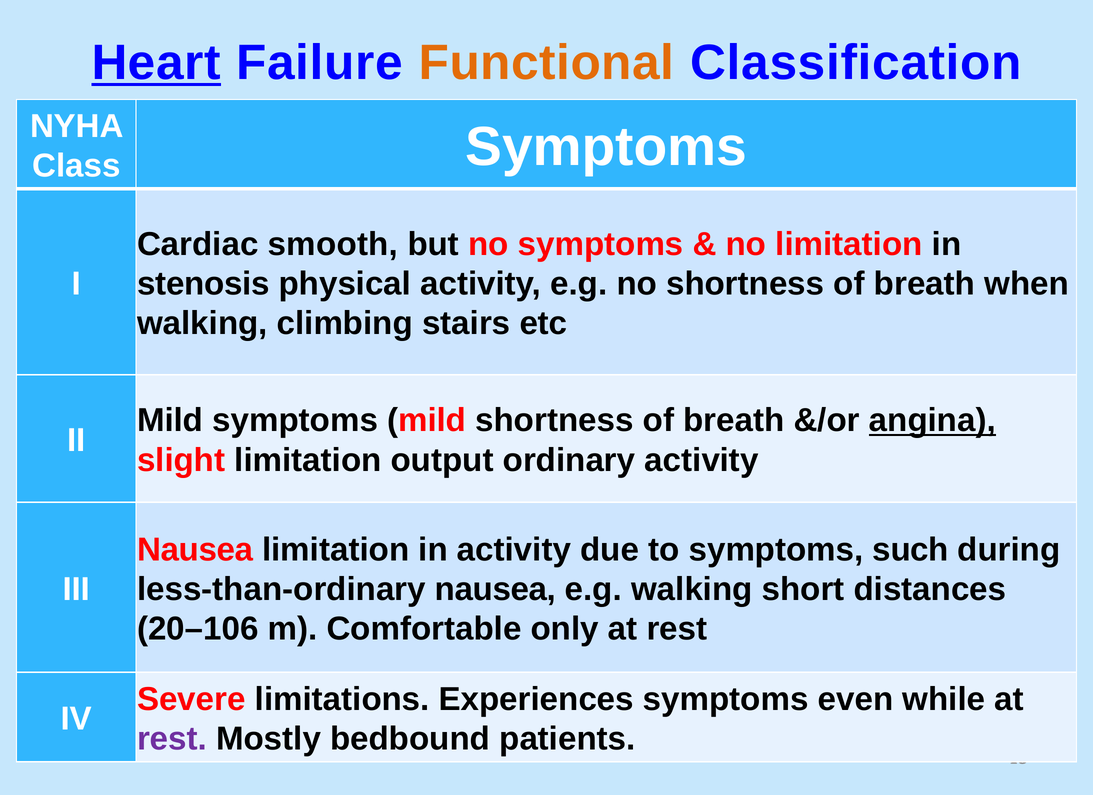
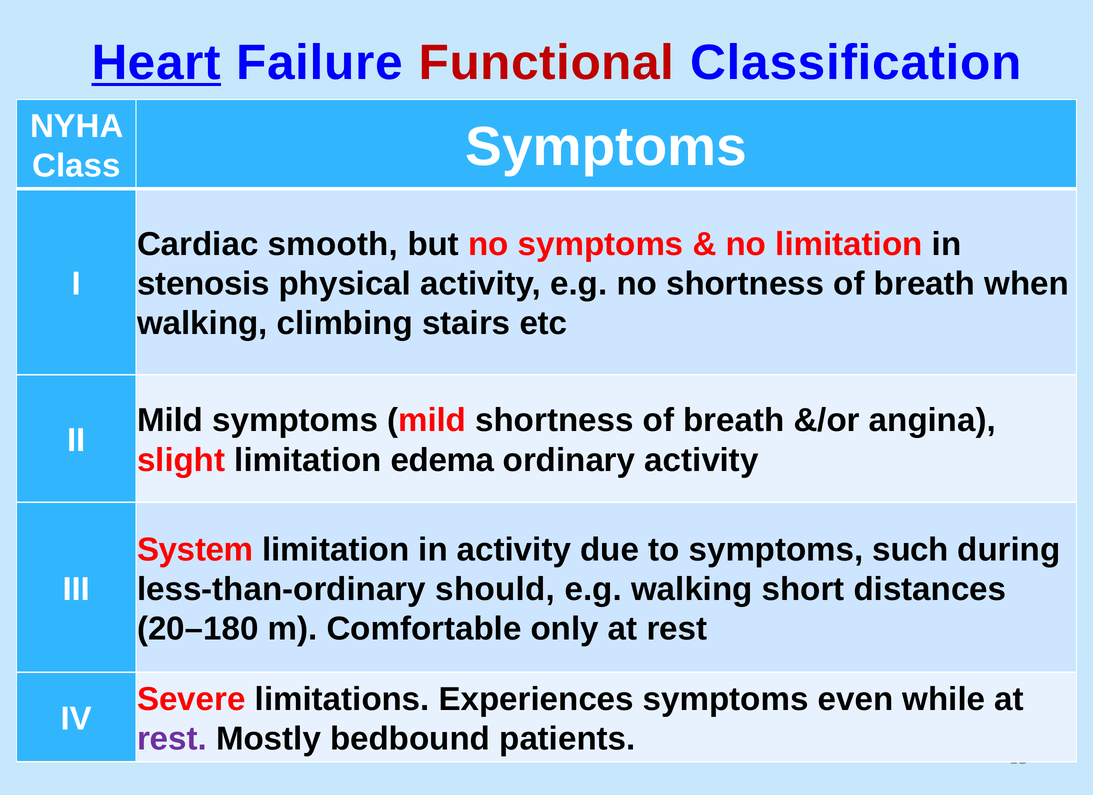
Functional colour: orange -> red (546, 63)
angina underline: present -> none (932, 421)
output: output -> edema (442, 460)
Nausea: Nausea -> System (195, 550)
less-than-ordinary nausea: nausea -> should (495, 589)
20–106: 20–106 -> 20–180 (198, 629)
